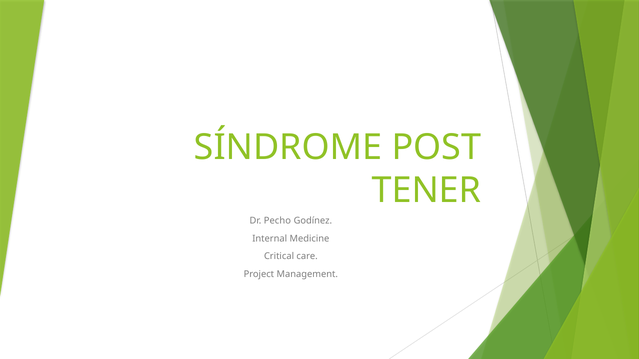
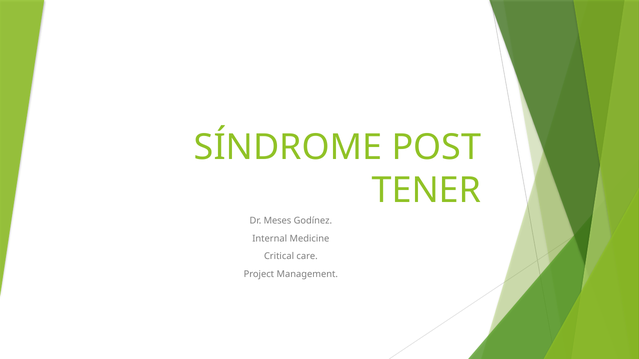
Pecho: Pecho -> Meses (277, 221)
